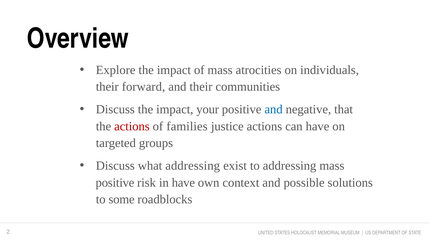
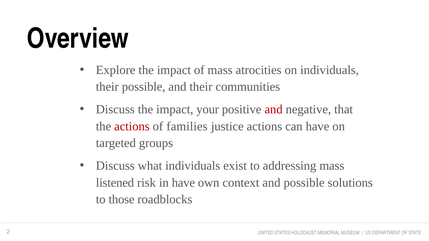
their forward: forward -> possible (144, 87)
and colour: blue -> red (274, 110)
what addressing: addressing -> individuals (193, 166)
positive: positive -> listened (115, 183)
some: some -> those (122, 200)
